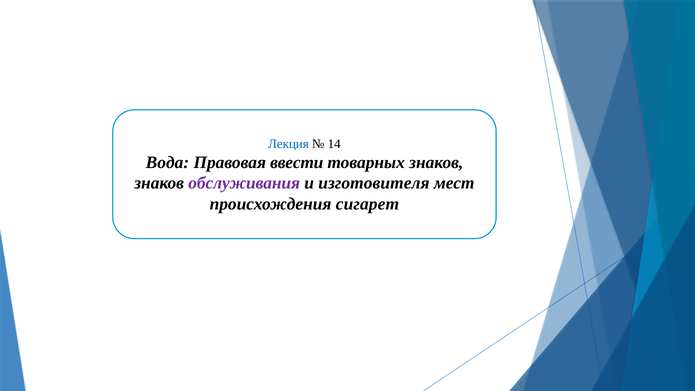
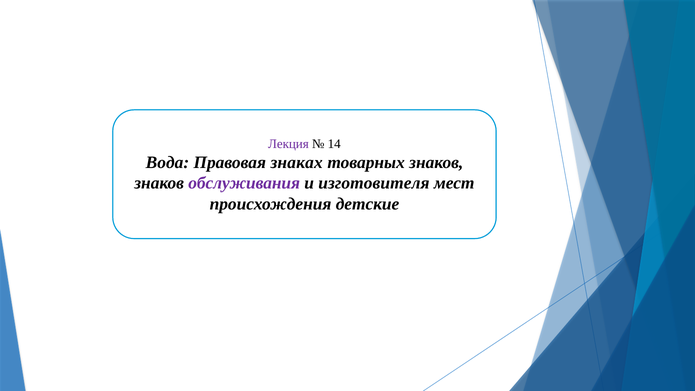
Лекция colour: blue -> purple (288, 144)
ввести: ввести -> знаках (297, 162)
сигарет: сигарет -> детские (368, 204)
